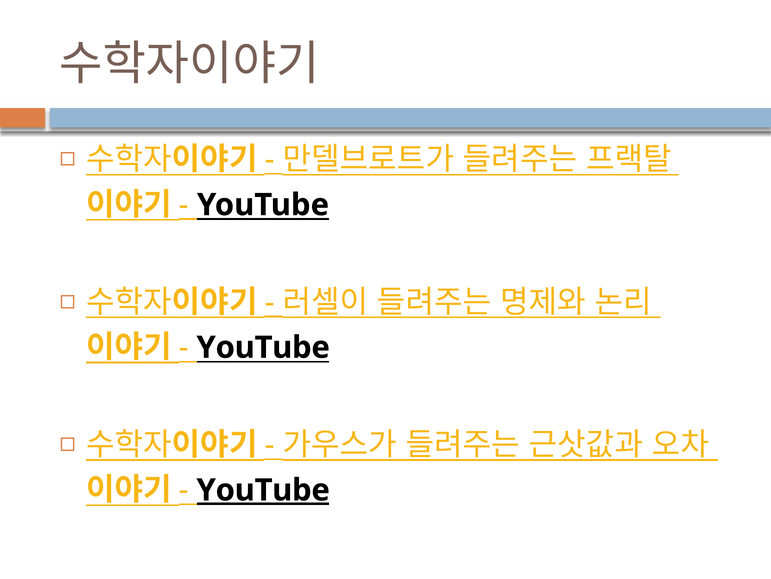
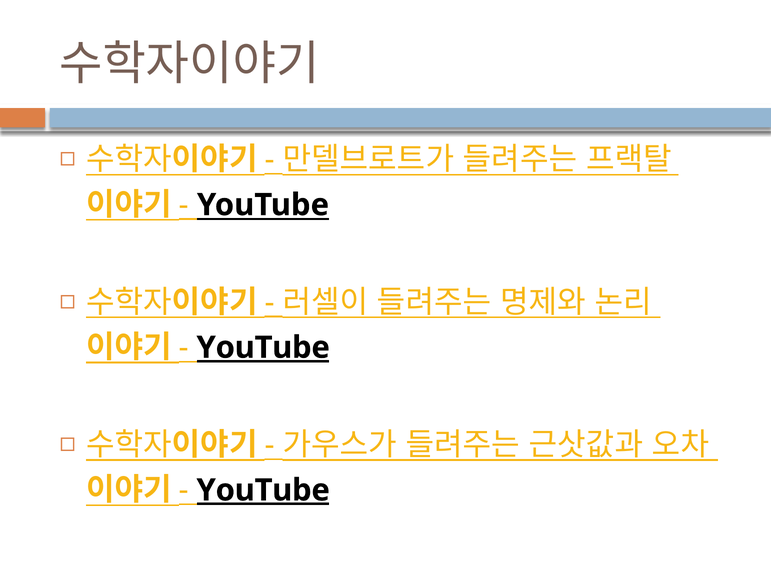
YouTube underline: none -> present (263, 347)
